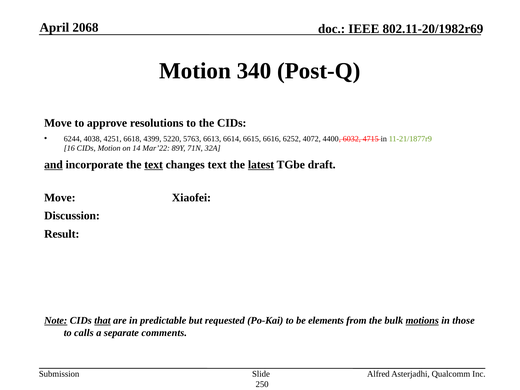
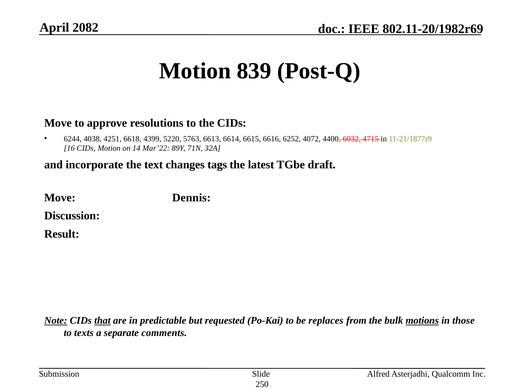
2068: 2068 -> 2082 (85, 28)
340: 340 -> 839 (254, 71)
and underline: present -> none (54, 165)
text underline: present -> none (154, 165)
changes text: text -> tags (217, 165)
latest underline: present -> none (261, 165)
Xiaofei: Xiaofei -> Dennis (191, 198)
elements: elements -> replaces (326, 321)
calls: calls -> texts (84, 333)
